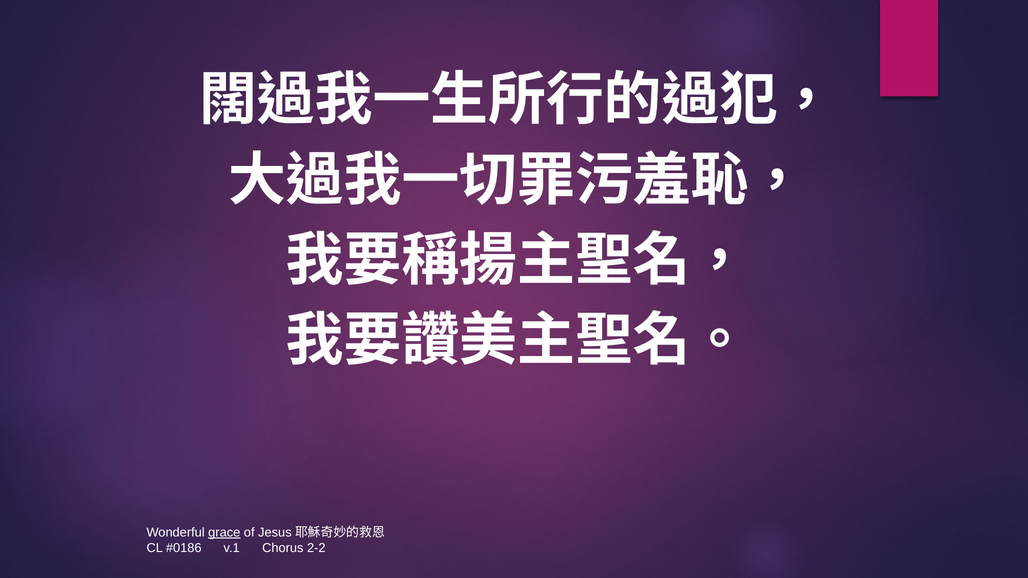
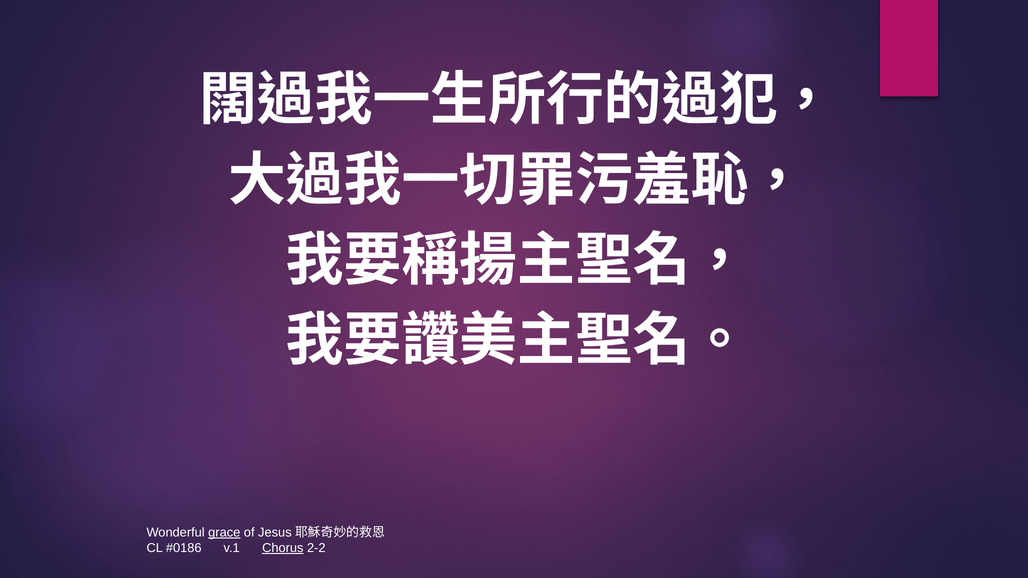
Chorus underline: none -> present (283, 548)
